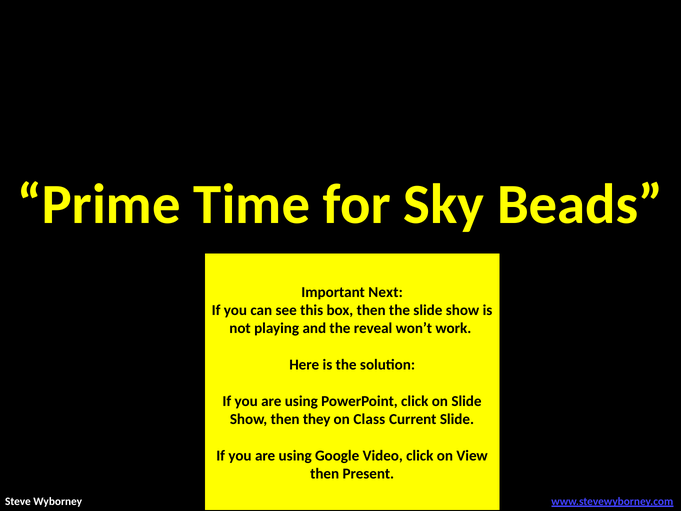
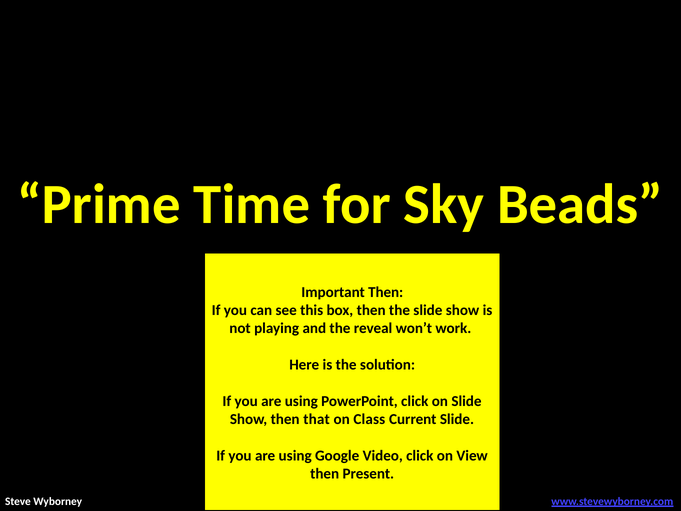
Important Next: Next -> Then (386, 292)
they: they -> that (317, 419)
